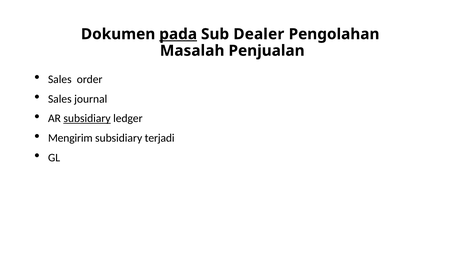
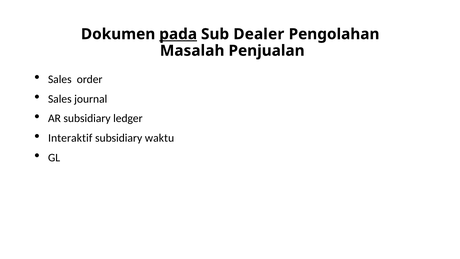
subsidiary underline: present -> none (87, 118)
Mengirim: Mengirim -> Interaktif (70, 138)
terjadi: terjadi -> waktu (159, 138)
